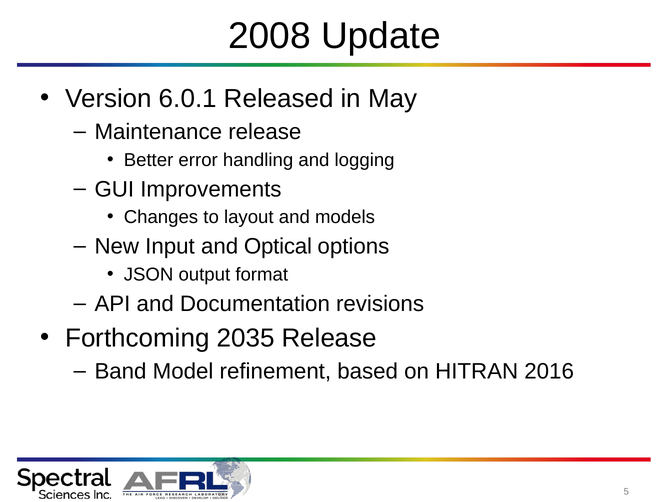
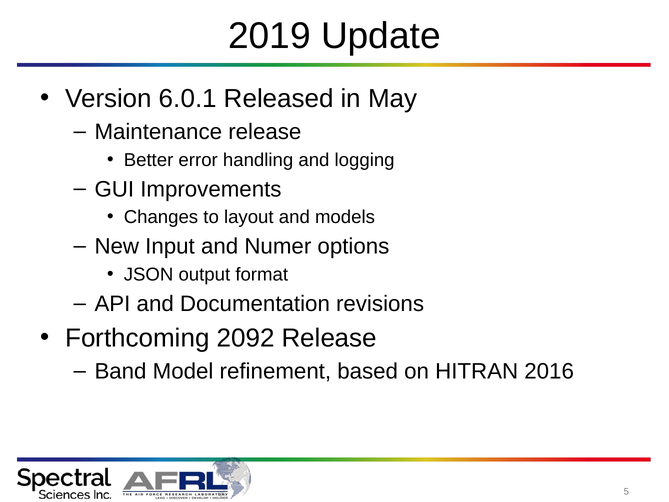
2008: 2008 -> 2019 (269, 36)
Optical: Optical -> Numer (278, 246)
2035: 2035 -> 2092 (246, 338)
